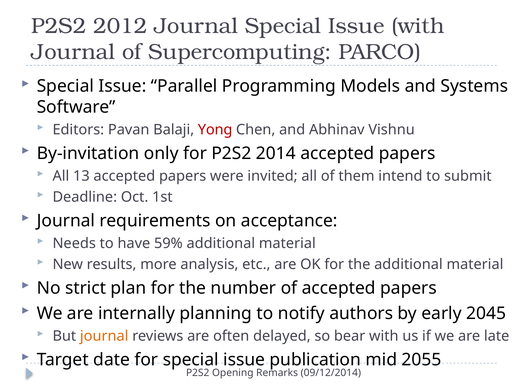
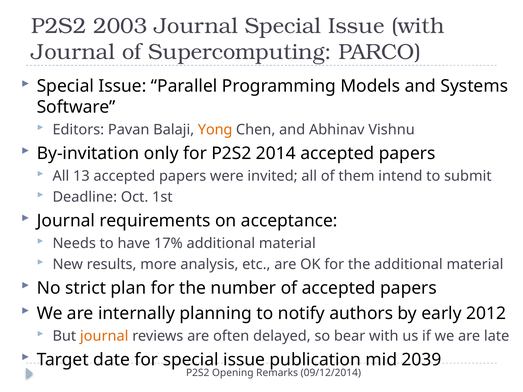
2012: 2012 -> 2003 (120, 26)
Yong colour: red -> orange (215, 130)
59%: 59% -> 17% (168, 243)
2045: 2045 -> 2012 (486, 314)
2055: 2055 -> 2039 (422, 360)
